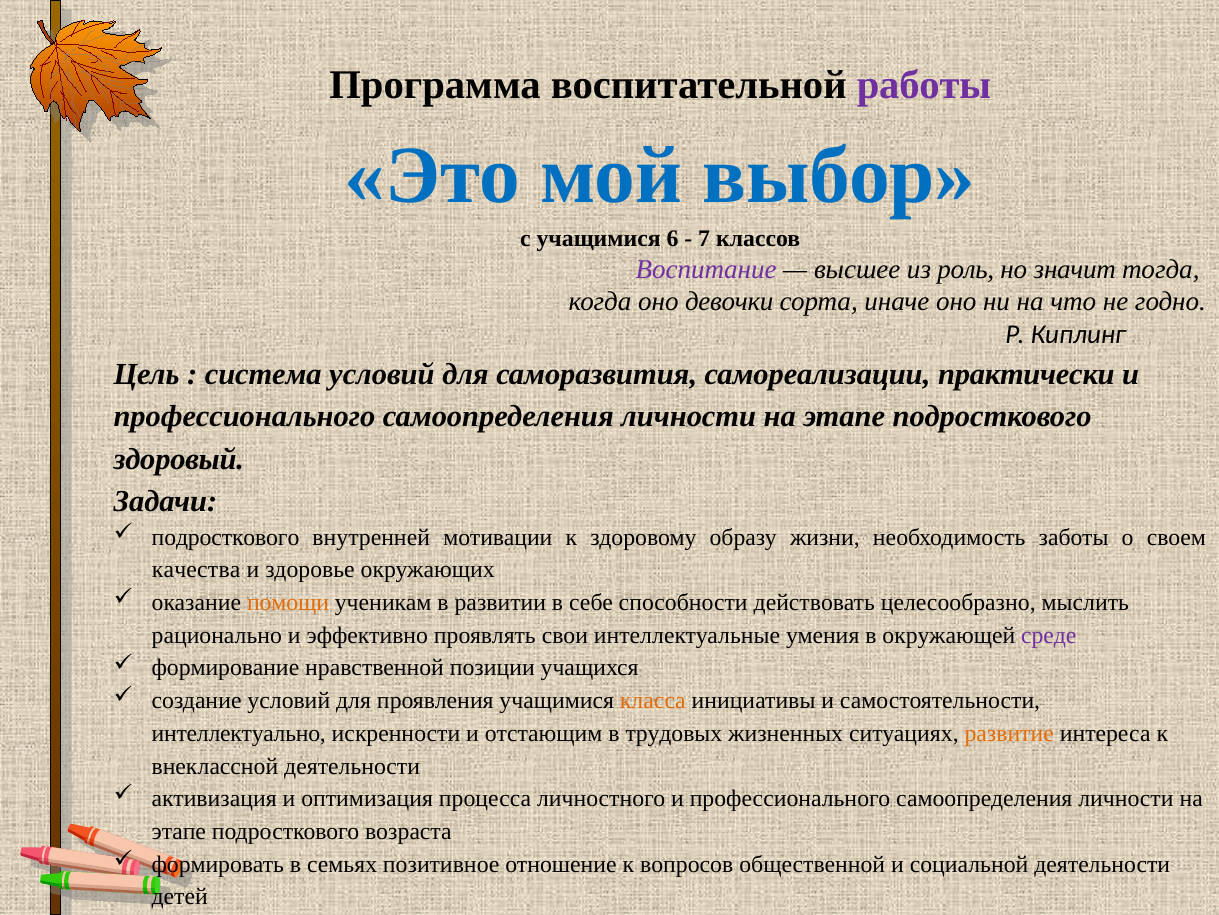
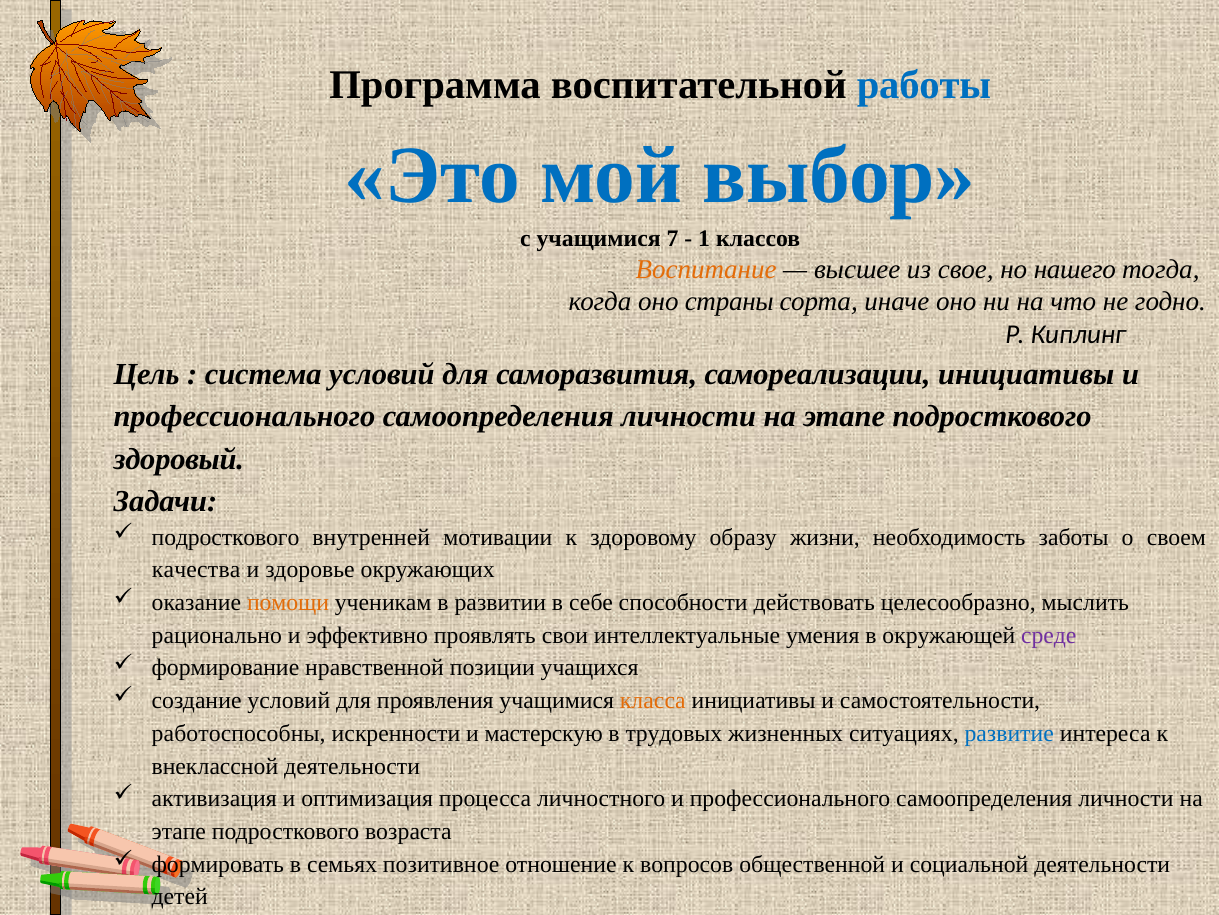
работы colour: purple -> blue (924, 85)
6: 6 -> 7 (672, 239)
7: 7 -> 1 (704, 239)
Воспитание colour: purple -> orange (706, 269)
роль: роль -> свое (966, 269)
значит: значит -> нашего (1075, 269)
девочки: девочки -> страны (729, 302)
самореализации практически: практически -> инициативы (1026, 375)
интеллектуально: интеллектуально -> работоспособны (239, 733)
отстающим: отстающим -> мастерскую (544, 733)
развитие colour: orange -> blue (1009, 733)
